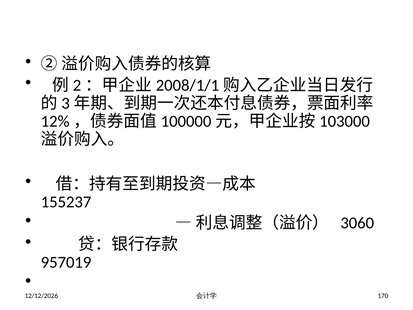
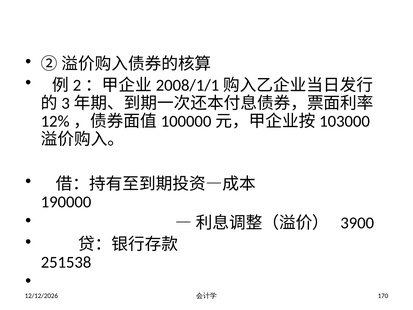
155237: 155237 -> 190000 (66, 202)
3060: 3060 -> 3900 (357, 223)
957019: 957019 -> 251538 (66, 262)
